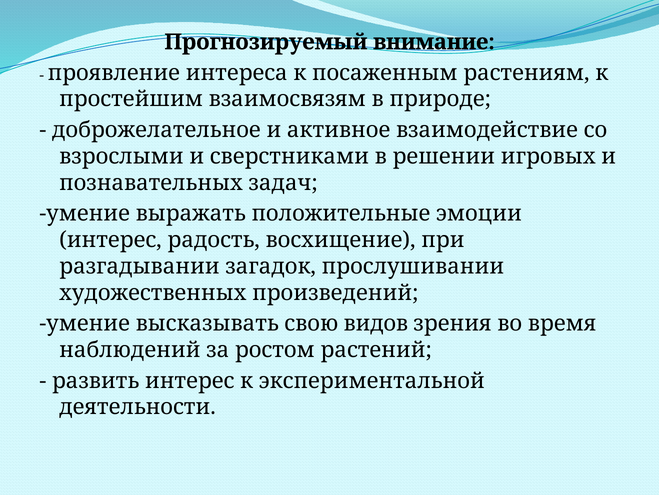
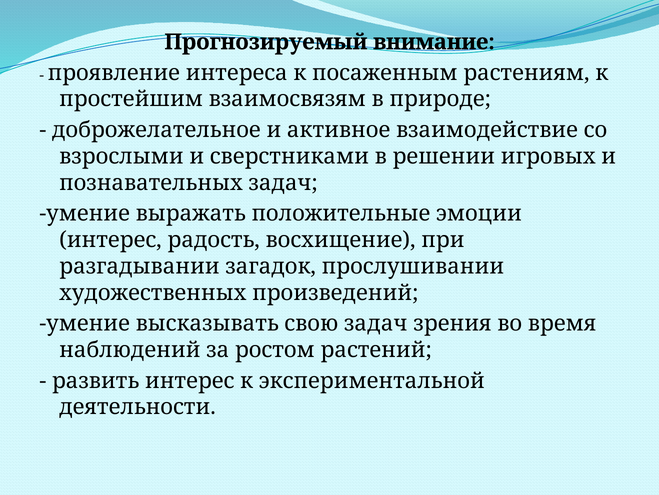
свою видов: видов -> задач (376, 323)
